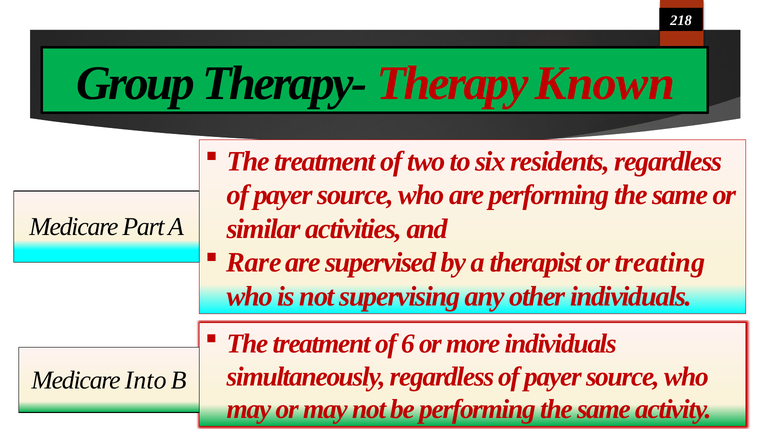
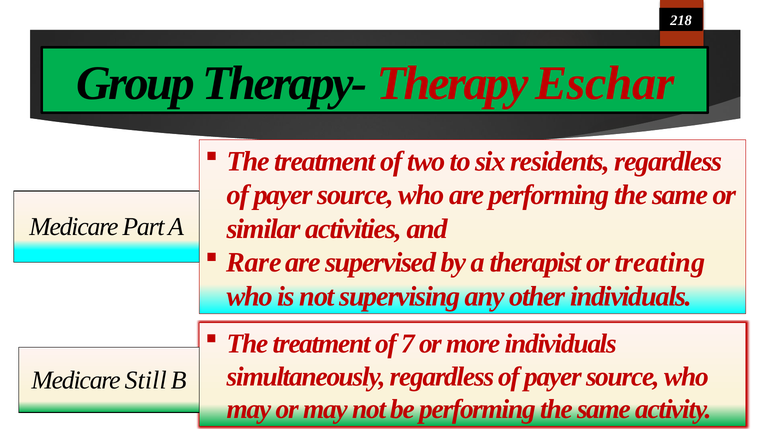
Known: Known -> Eschar (605, 83)
6: 6 -> 7 (408, 344)
Into: Into -> Still (146, 380)
